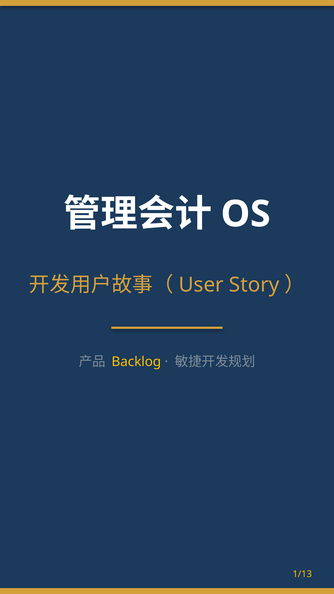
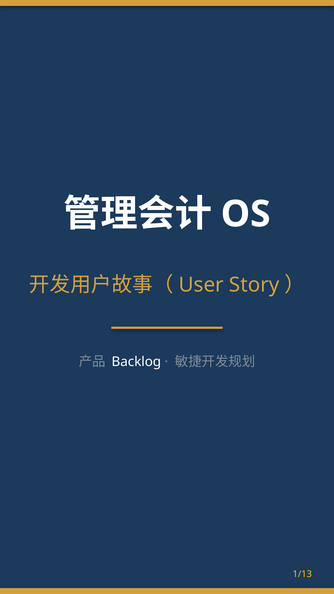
Backlog colour: yellow -> white (136, 361)
